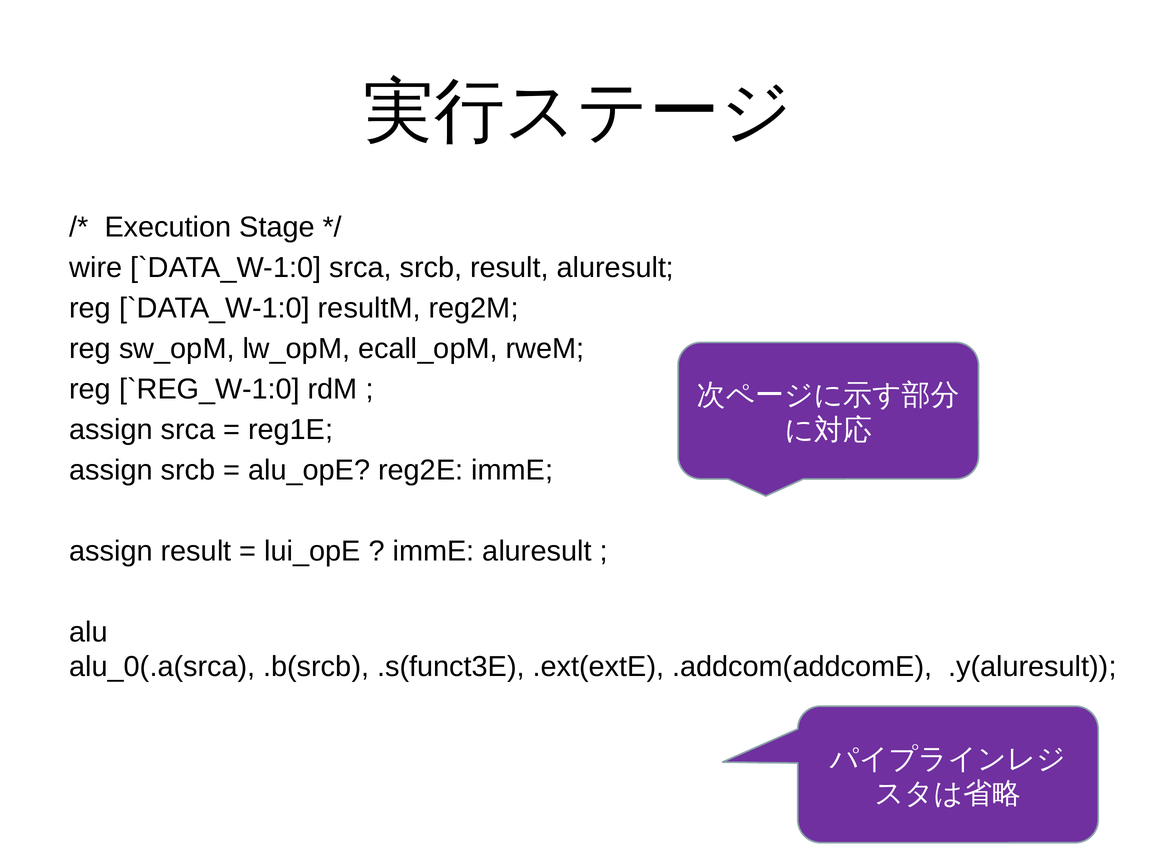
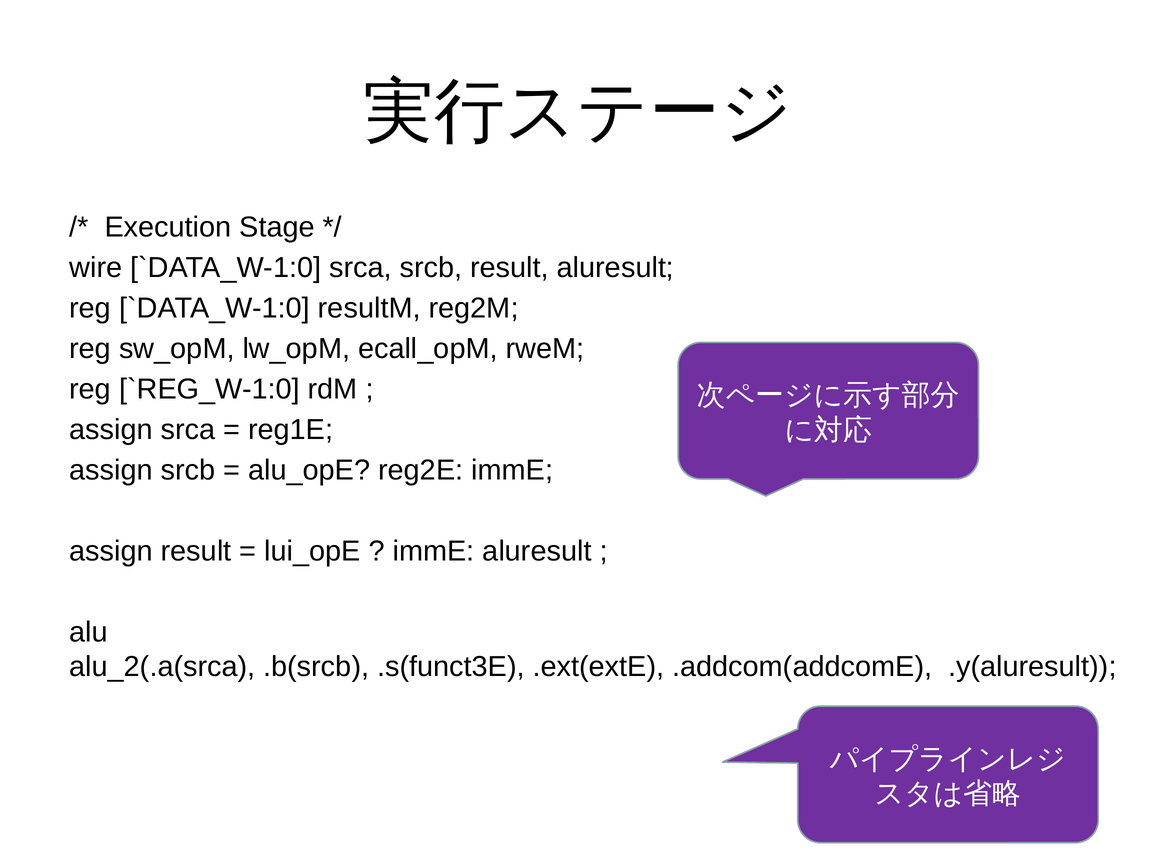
alu_0(.a(srca: alu_0(.a(srca -> alu_2(.a(srca (162, 667)
